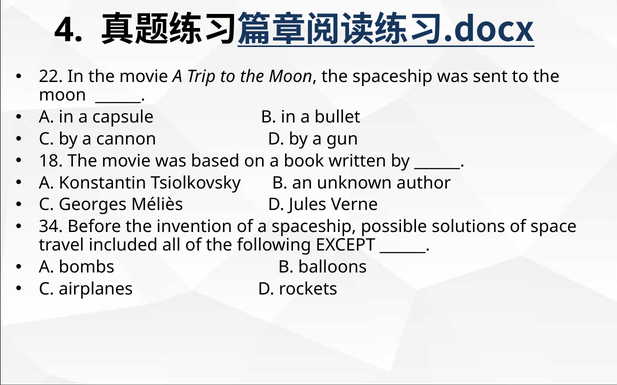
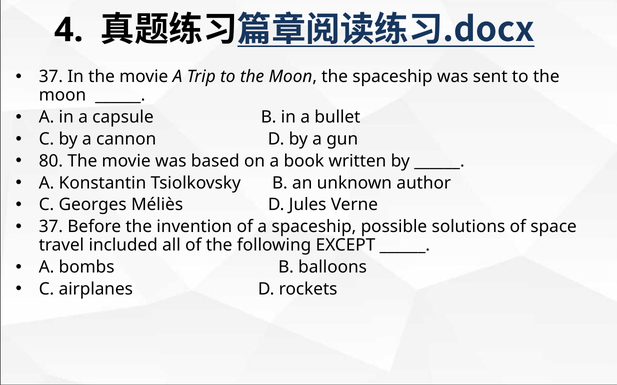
22: 22 -> 37 (51, 77)
18: 18 -> 80 (51, 161)
34: 34 -> 37 (51, 227)
